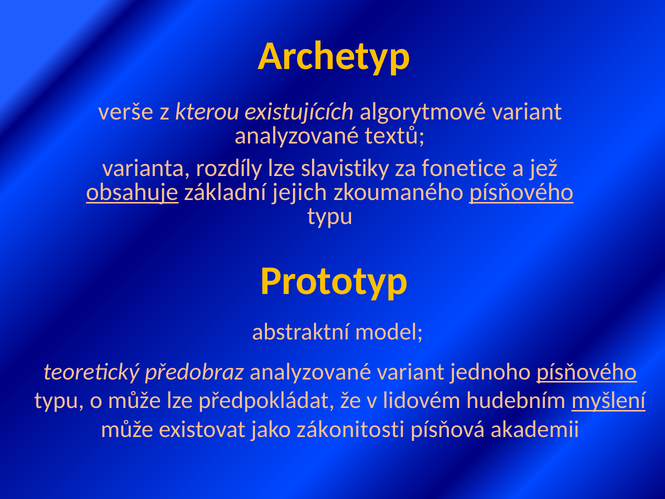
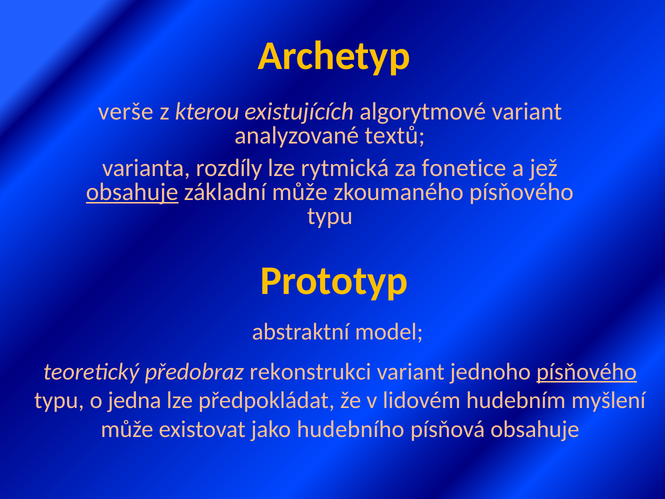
slavistiky: slavistiky -> rytmická (345, 168)
základní jejich: jejich -> může (300, 192)
písňového underline: present -> none (521, 192)
předobraz analyzované: analyzované -> rekonstrukci (310, 371)
o může: může -> jedna (135, 400)
myšlení underline: present -> none (609, 400)
zákonitosti: zákonitosti -> hudebního (351, 429)
písňová akademii: akademii -> obsahuje (535, 429)
